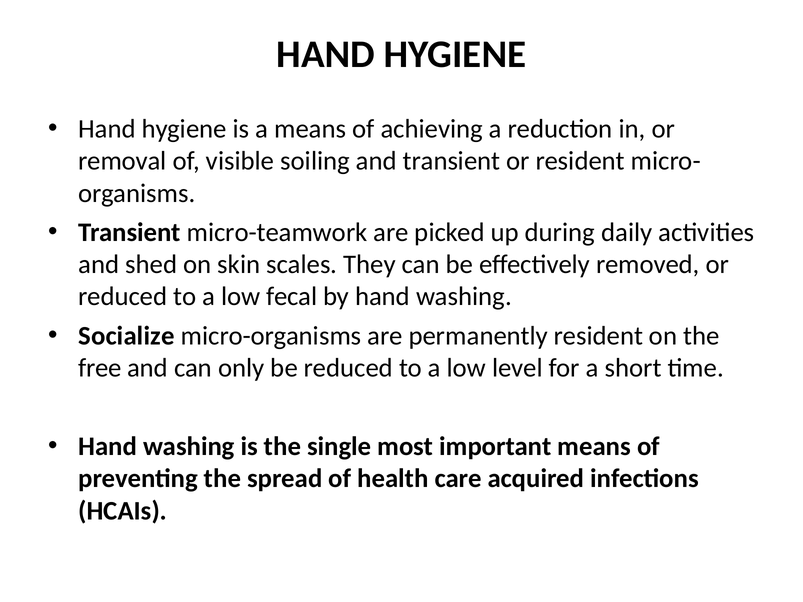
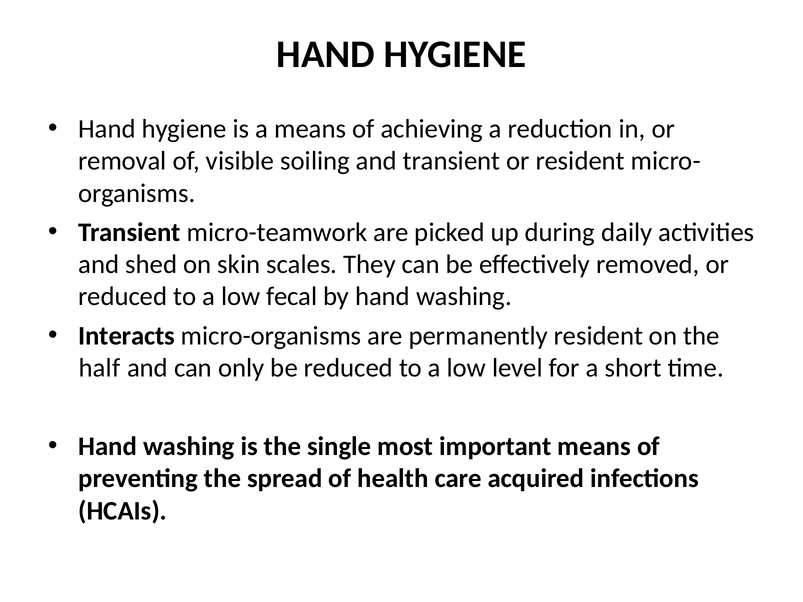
Socialize: Socialize -> Interacts (127, 336)
free: free -> half (100, 368)
